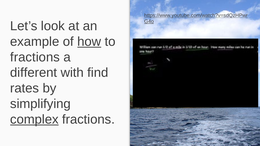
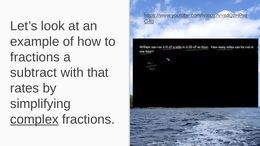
how underline: present -> none (89, 42)
different: different -> subtract (34, 73)
find: find -> that (98, 73)
